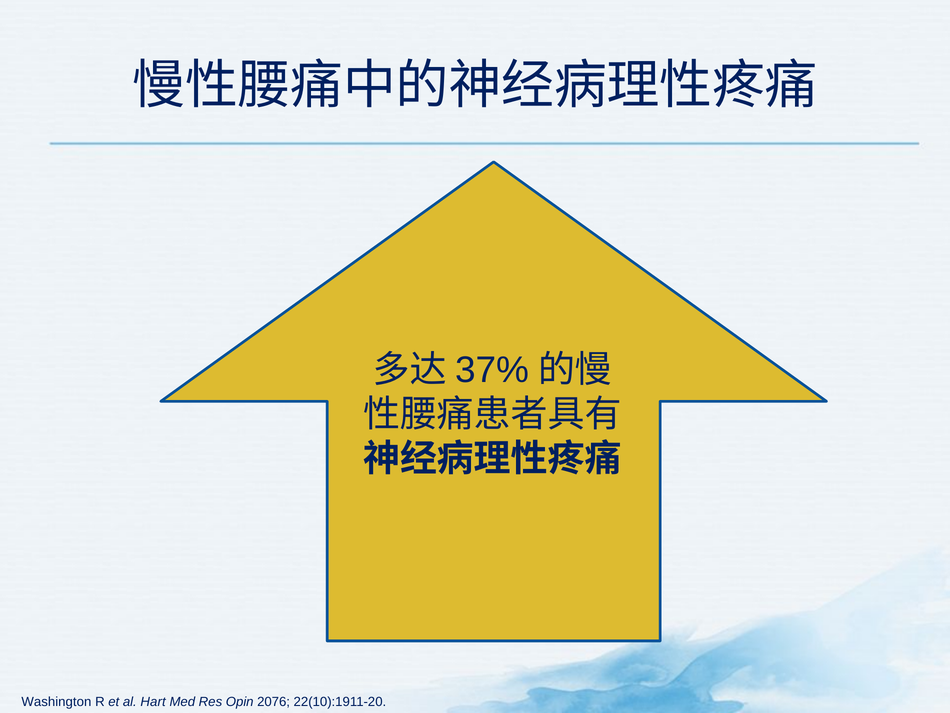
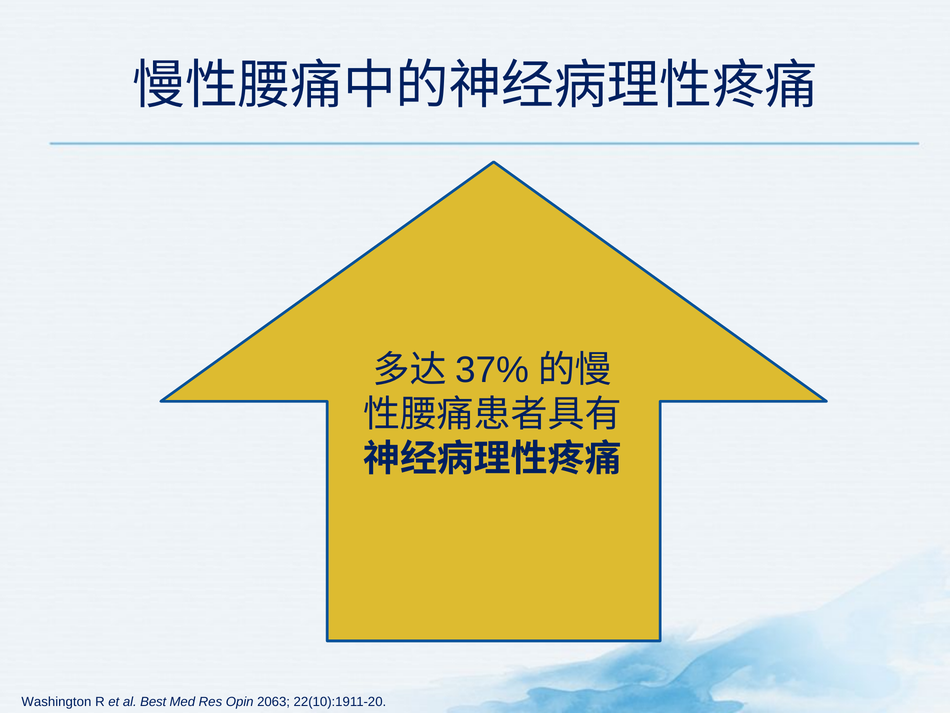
Hart: Hart -> Best (153, 701)
2076: 2076 -> 2063 (274, 701)
